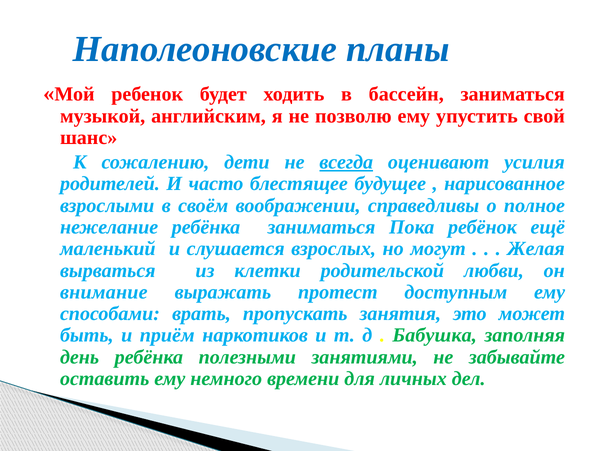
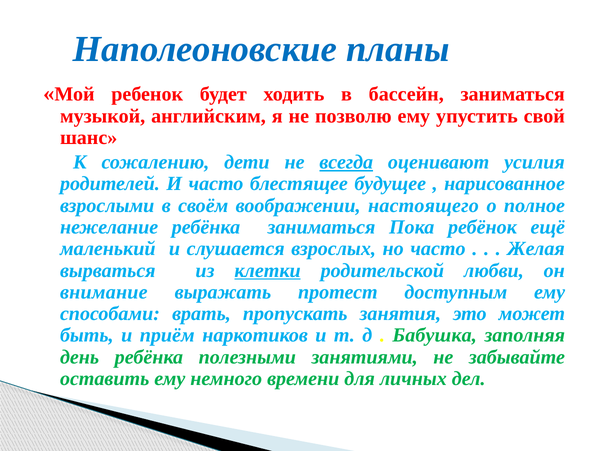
справедливы: справедливы -> настоящего (423, 205)
но могут: могут -> часто (438, 249)
клетки underline: none -> present (268, 270)
